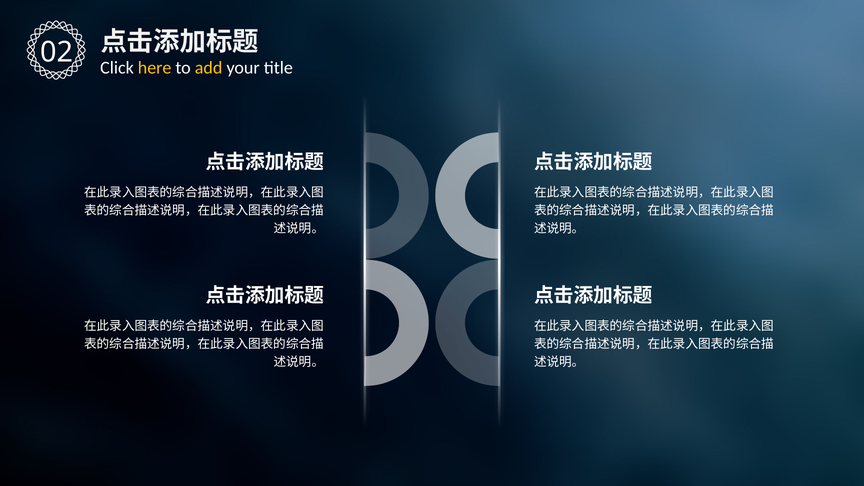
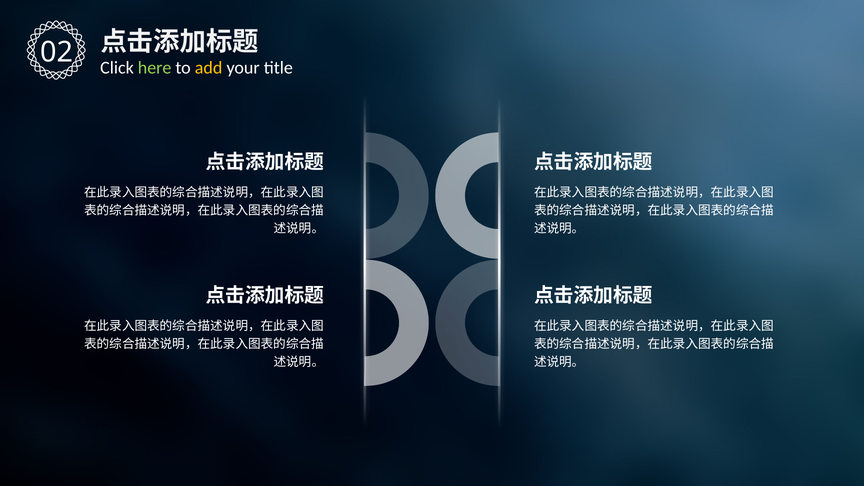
here colour: yellow -> light green (155, 68)
